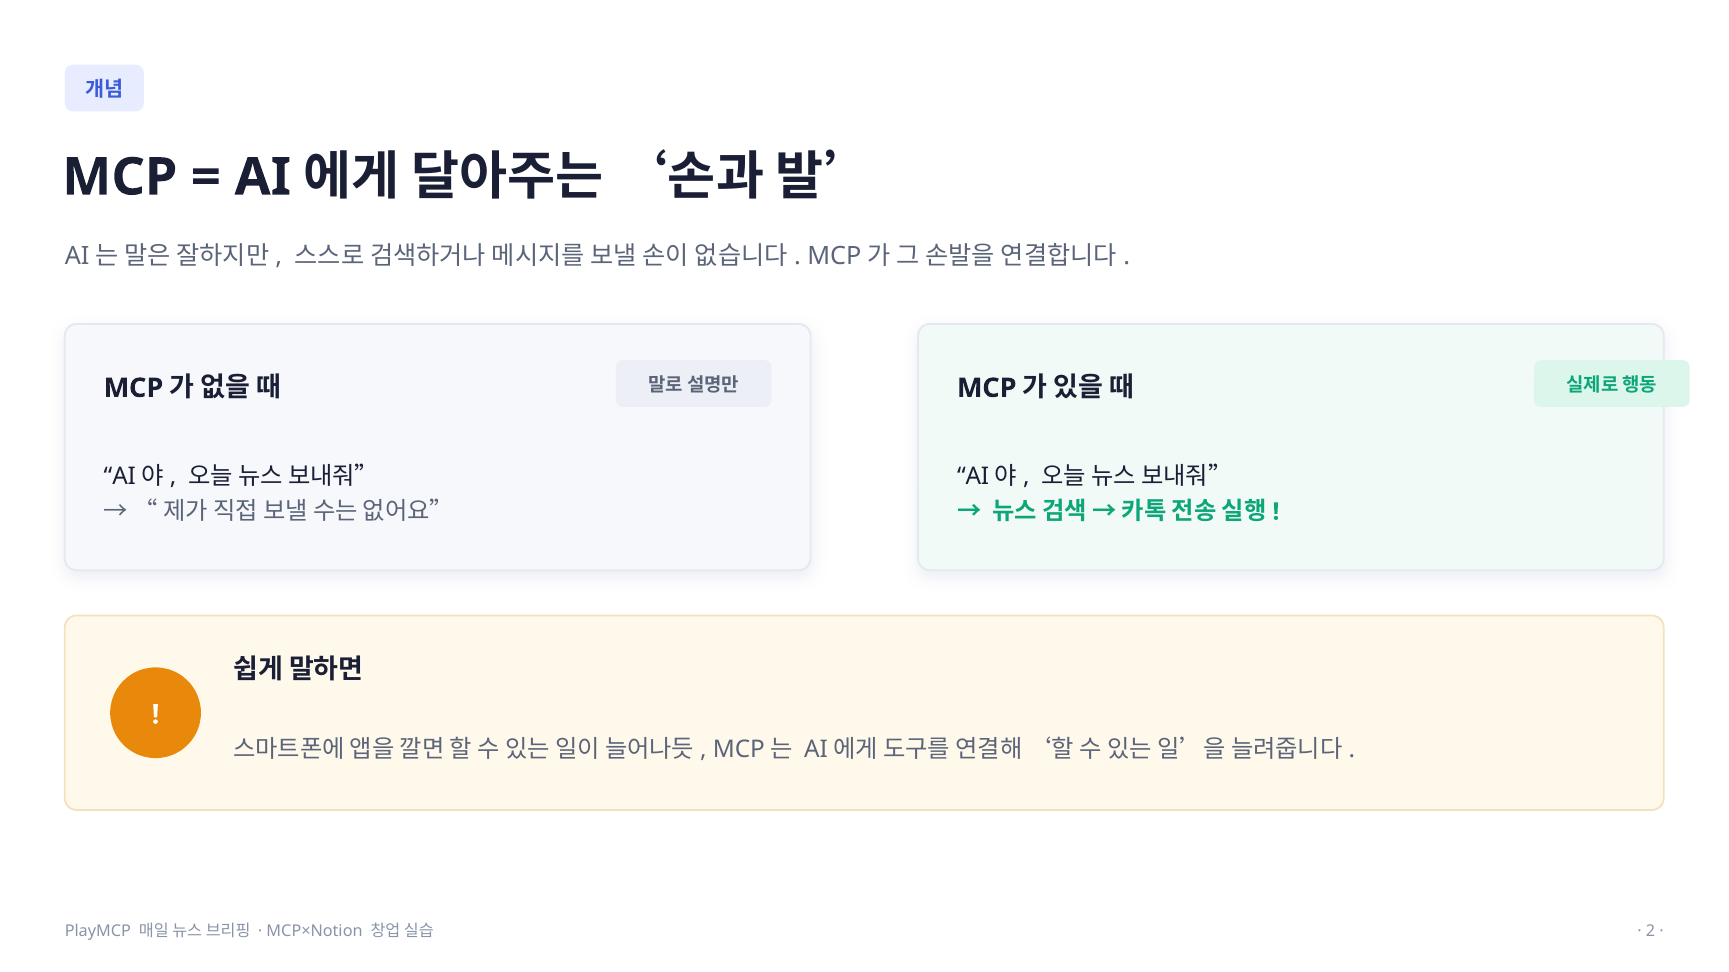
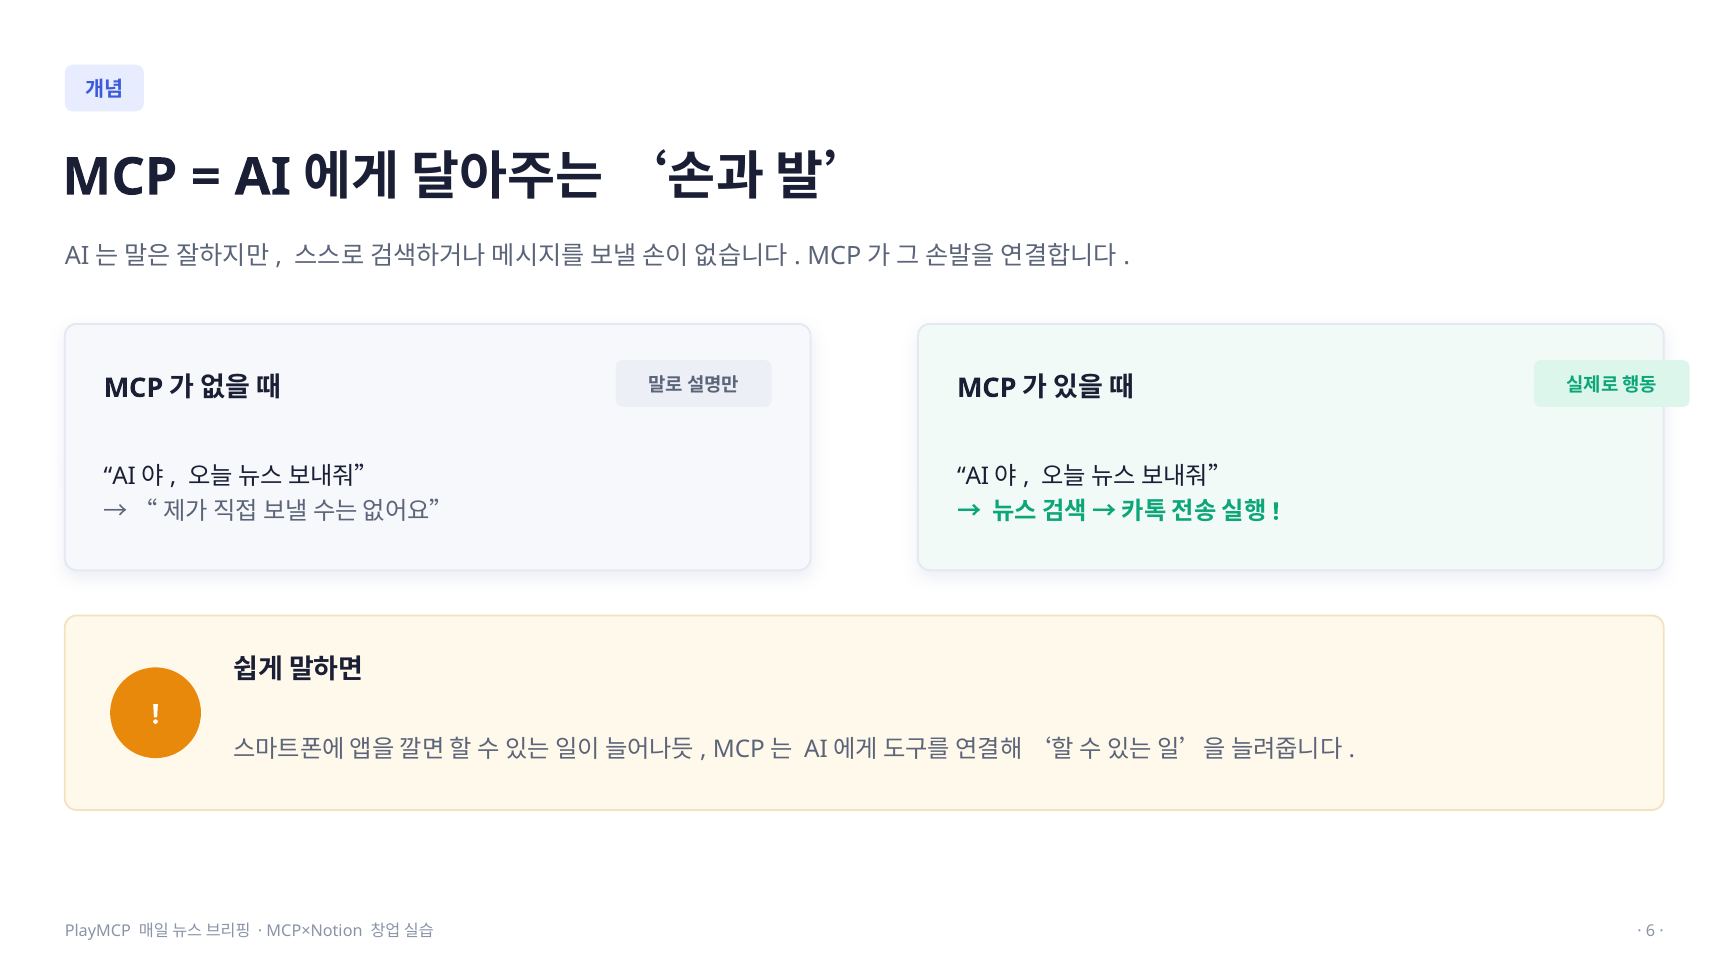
2: 2 -> 6 (1650, 932)
